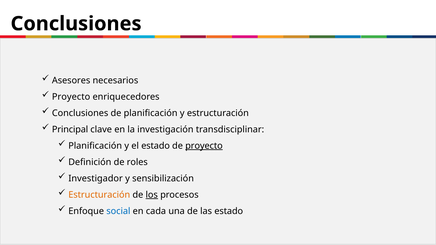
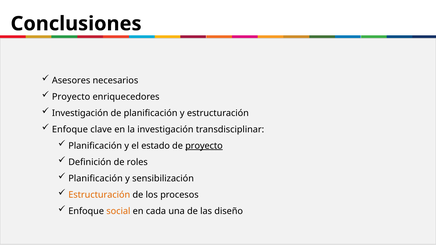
Conclusiones: Conclusiones -> Investigación (80, 113)
Principal: Principal -> Enfoque (70, 130)
Investigador: Investigador -> Planificación (96, 179)
los underline: present -> none (152, 195)
social colour: blue -> orange (118, 211)
las estado: estado -> diseño (229, 211)
